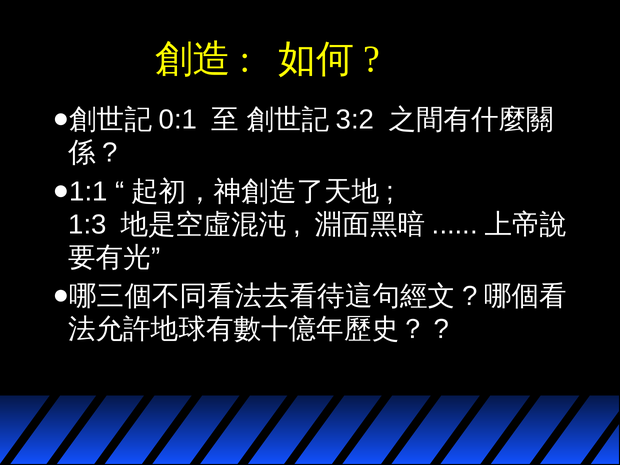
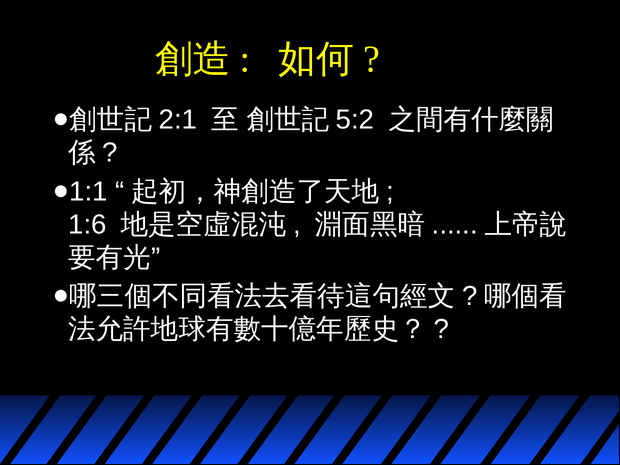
0:1: 0:1 -> 2:1 (178, 120)
3:2: 3:2 -> 5:2 (355, 120)
1:3: 1:3 -> 1:6 (87, 225)
